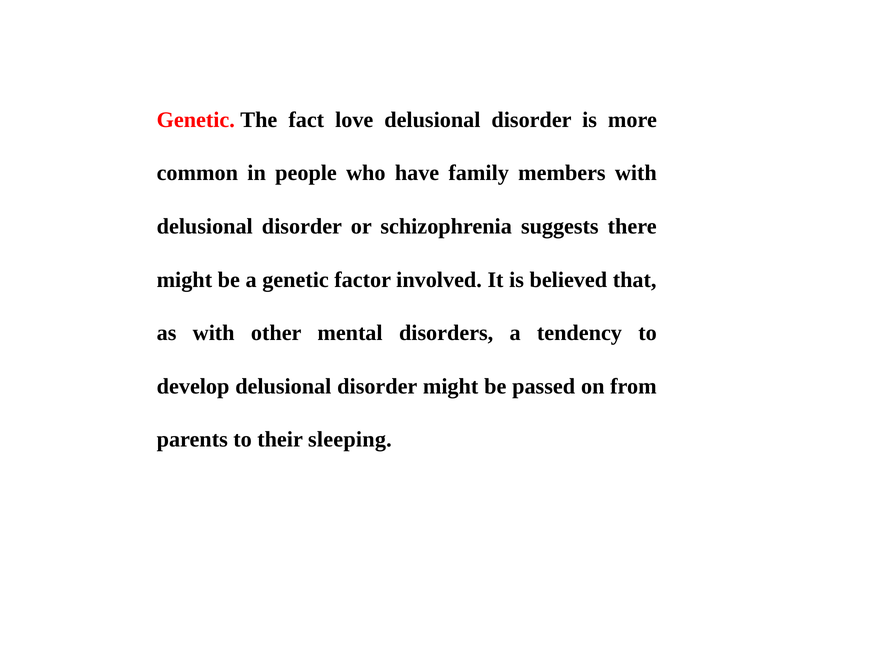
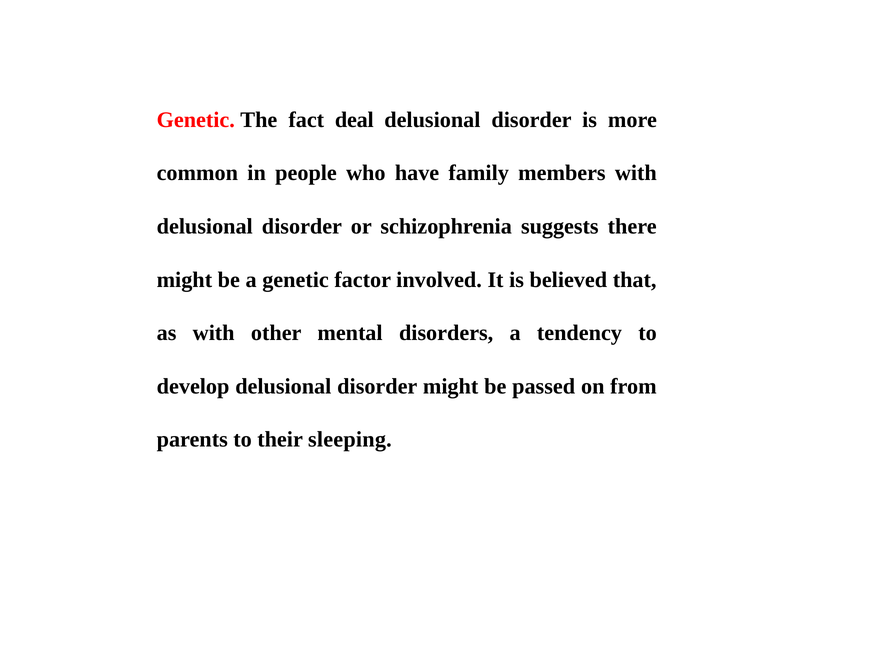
love: love -> deal (354, 120)
